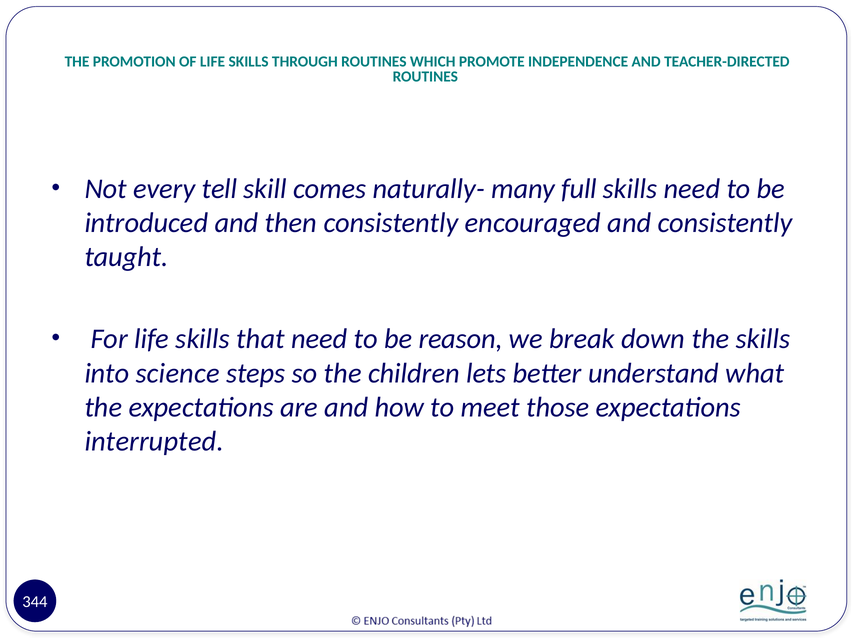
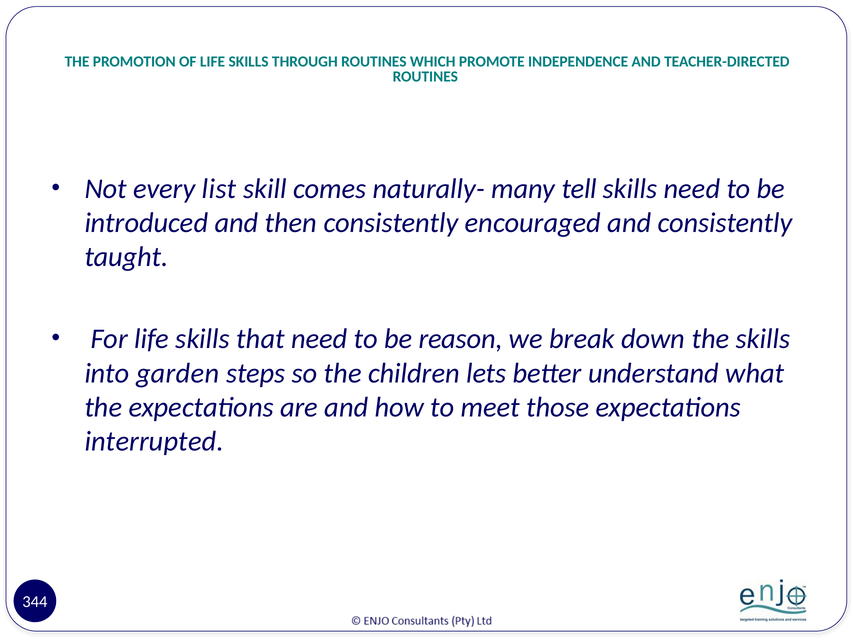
tell: tell -> list (219, 189)
full: full -> tell (579, 189)
science: science -> garden (178, 373)
